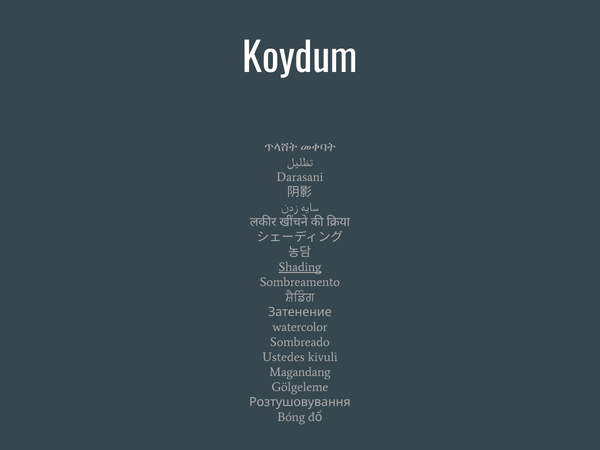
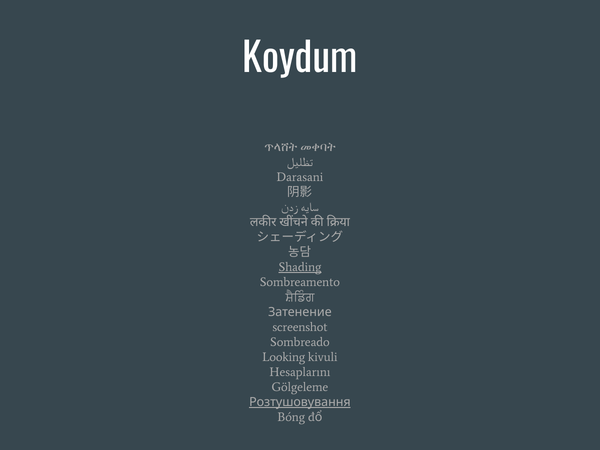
watercolor: watercolor -> screenshot (300, 327)
Ustedes: Ustedes -> Looking (284, 357)
Magandang: Magandang -> Hesaplarını (300, 372)
Розтушовування underline: none -> present (300, 402)
